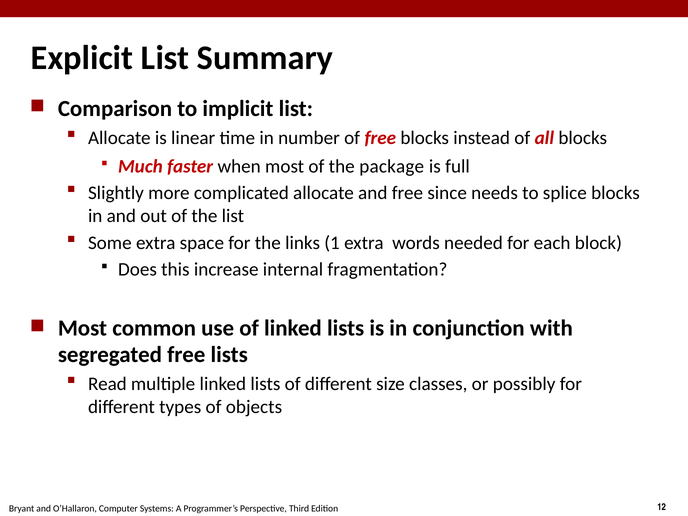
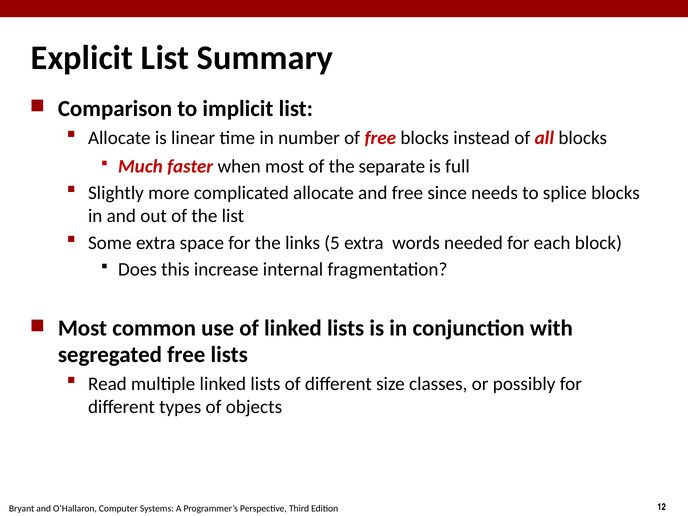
package: package -> separate (392, 166)
1: 1 -> 5 (332, 243)
